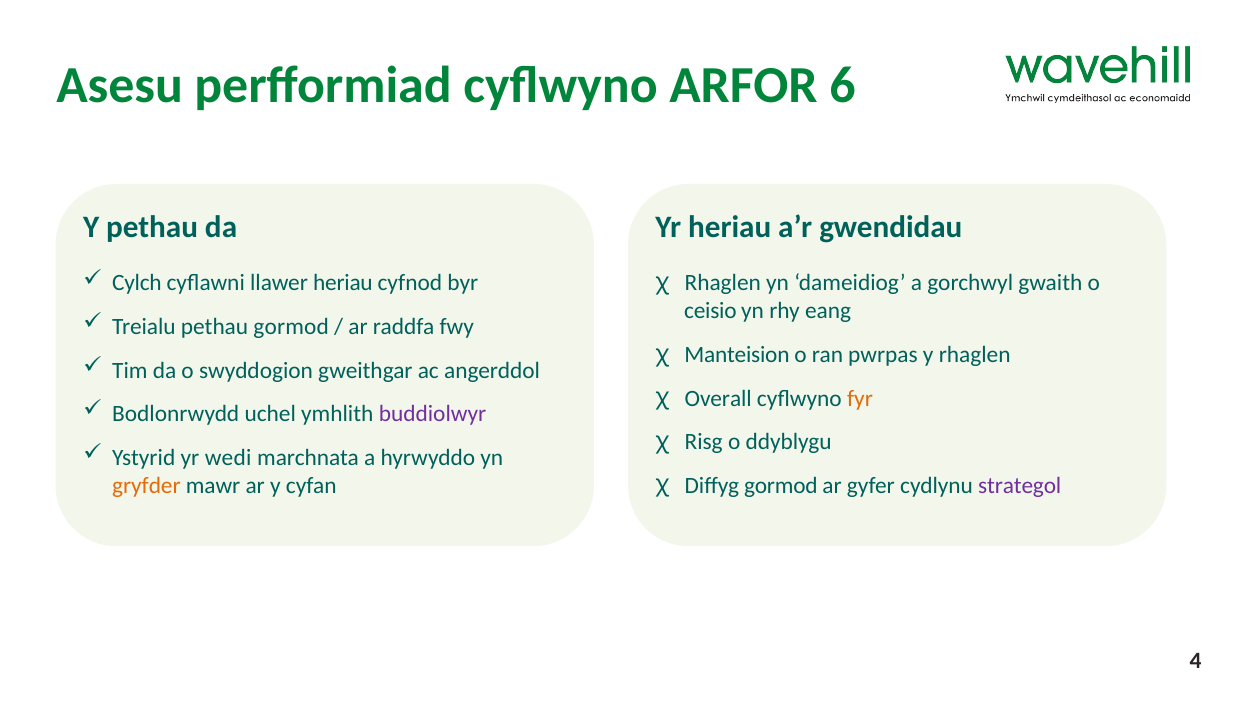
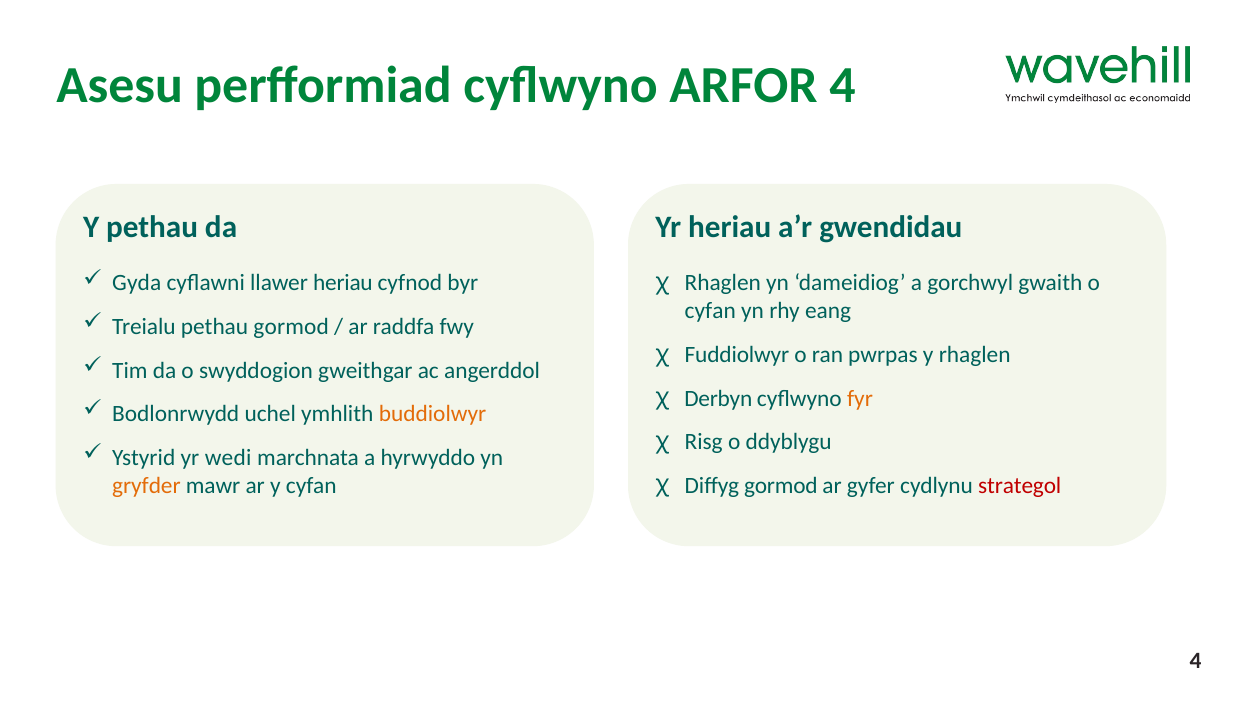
ARFOR 6: 6 -> 4 (843, 86)
Cylch: Cylch -> Gyda (137, 283)
ceisio: ceisio -> cyfan (710, 311)
Manteision: Manteision -> Fuddiolwyr (737, 355)
Overall: Overall -> Derbyn (718, 398)
buddiolwyr colour: purple -> orange (433, 414)
strategol colour: purple -> red (1020, 486)
